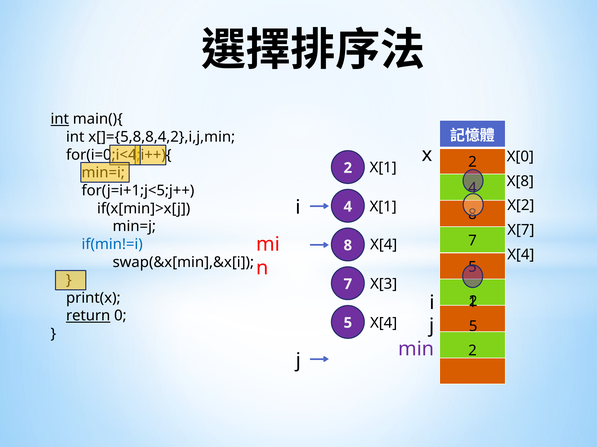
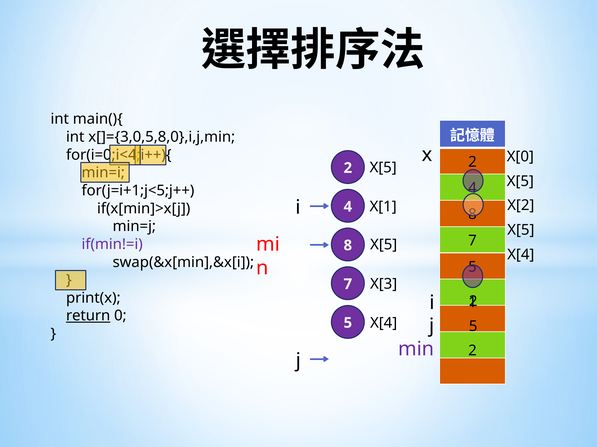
int underline: present -> none (60, 119)
x[]={5,8,8,4,2},i,j,min: x[]={5,8,8,4,2},i,j,min -> x[]={3,0,5,8,0},i,j,min (162, 137)
X[1: X[1 -> X[5 (383, 168)
X[8: X[8 -> X[5 (520, 181)
X[7: X[7 -> X[5 (521, 230)
if(min!=i colour: blue -> purple (112, 245)
X[4: X[4 -> X[5 (384, 245)
